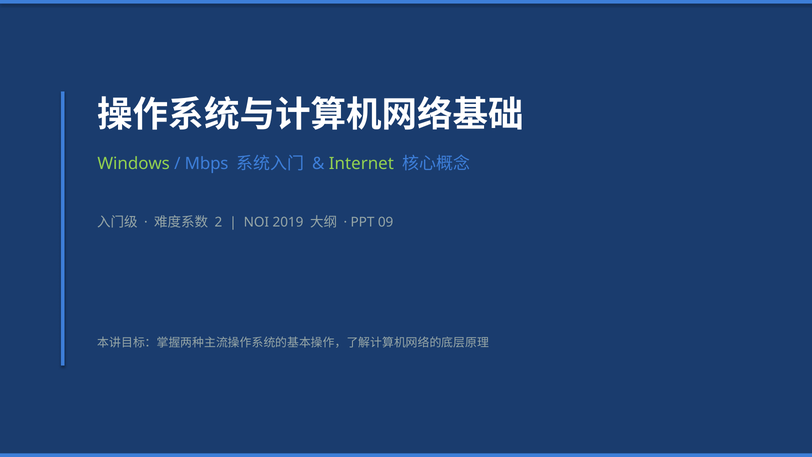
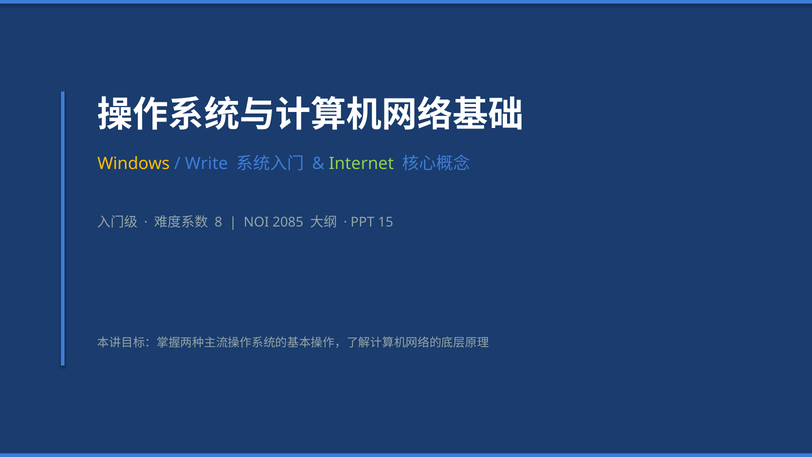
Windows colour: light green -> yellow (134, 164)
Mbps: Mbps -> Write (206, 164)
2: 2 -> 8 (218, 222)
2019: 2019 -> 2085 (288, 222)
09: 09 -> 15 (386, 222)
